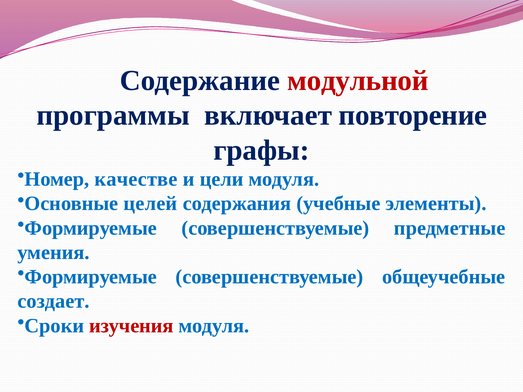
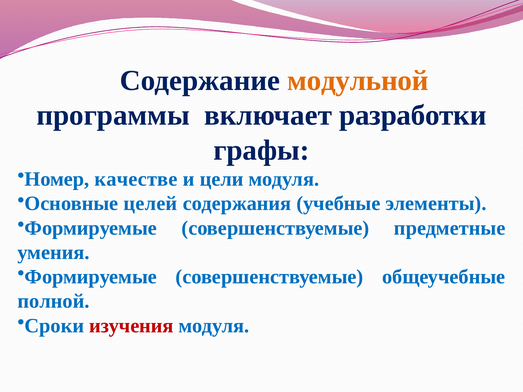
модульной colour: red -> orange (358, 81)
повторение: повторение -> разработки (413, 115)
создает: создает -> полной (54, 301)
